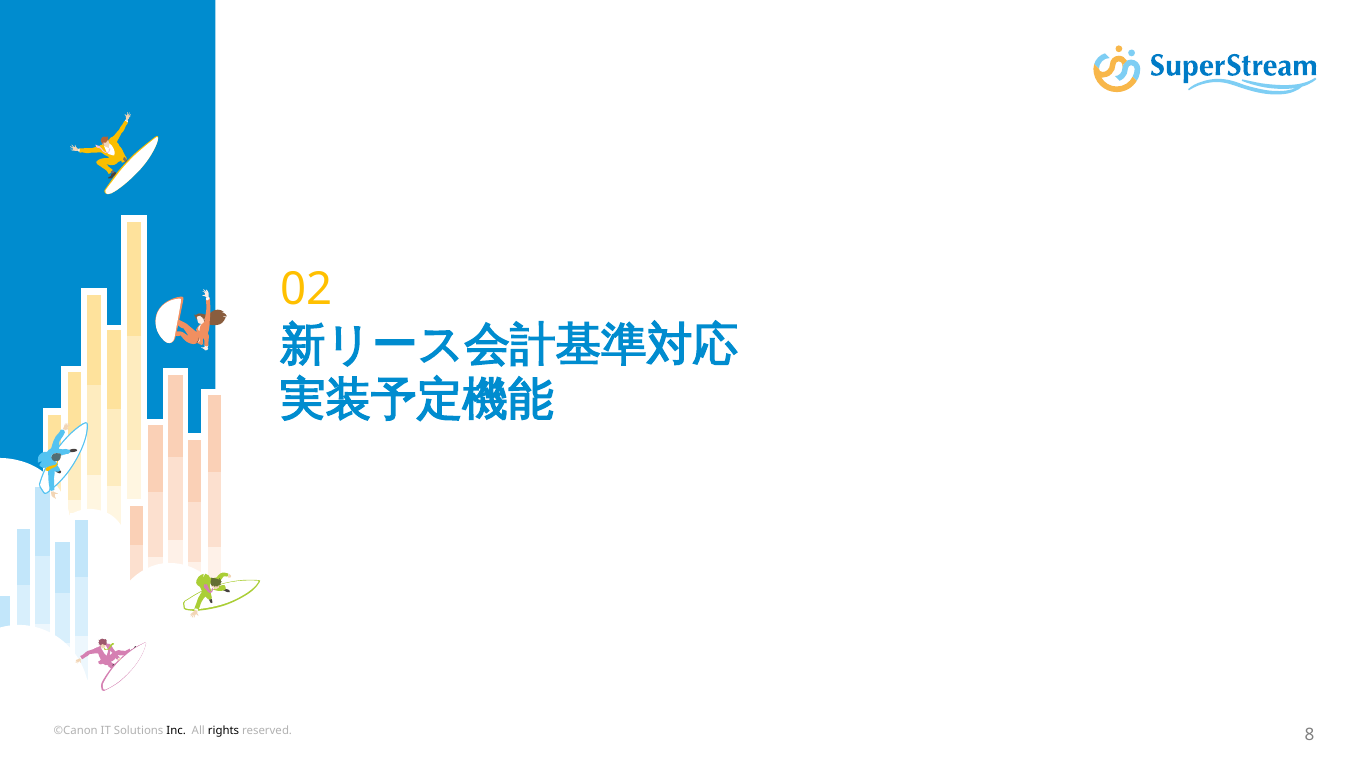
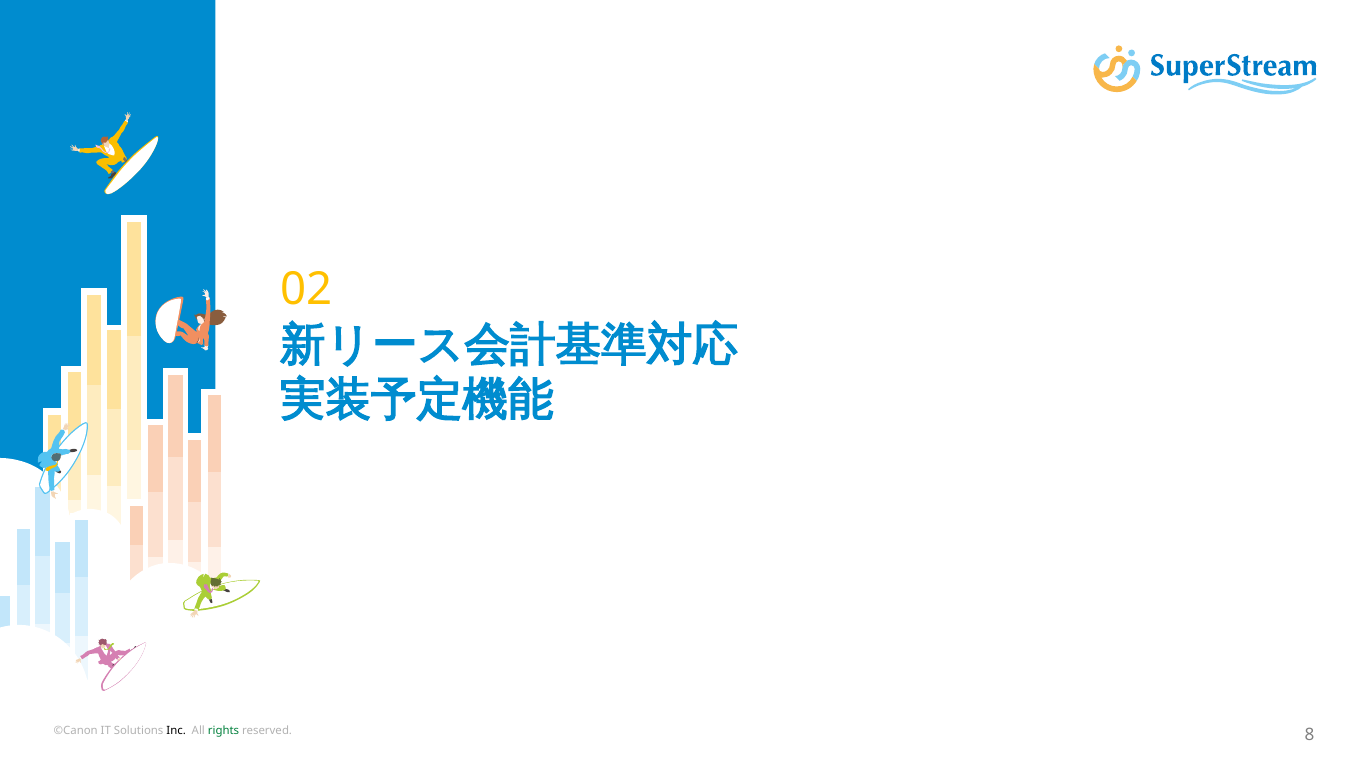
rights colour: black -> green (224, 731)
